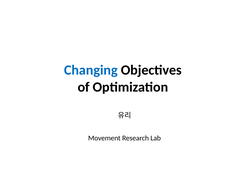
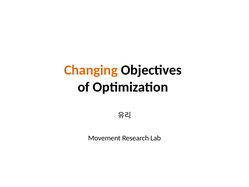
Changing colour: blue -> orange (91, 70)
